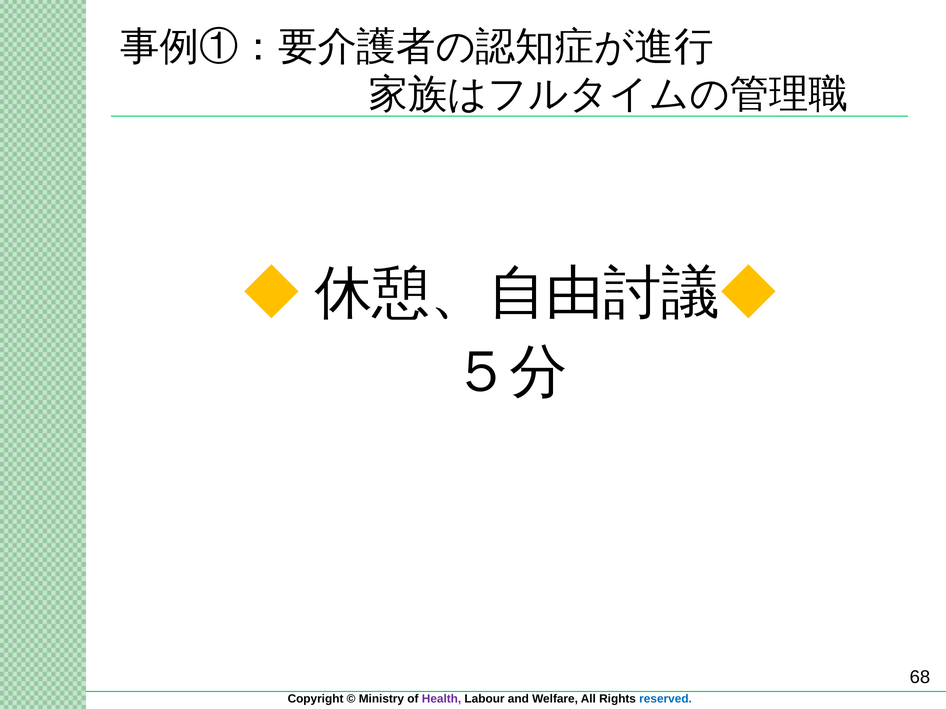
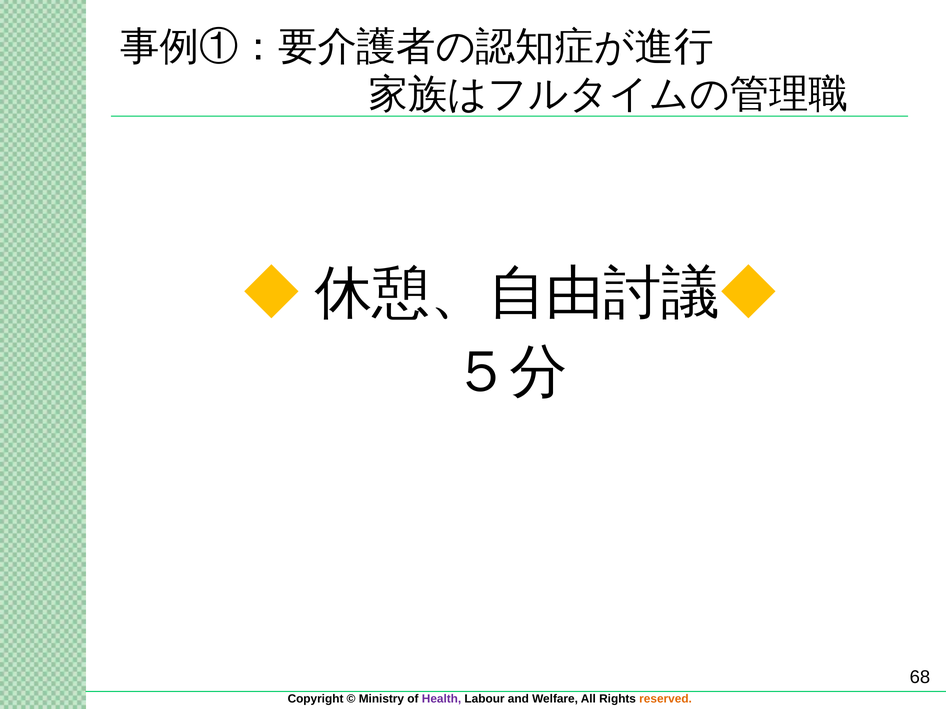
reserved colour: blue -> orange (666, 699)
